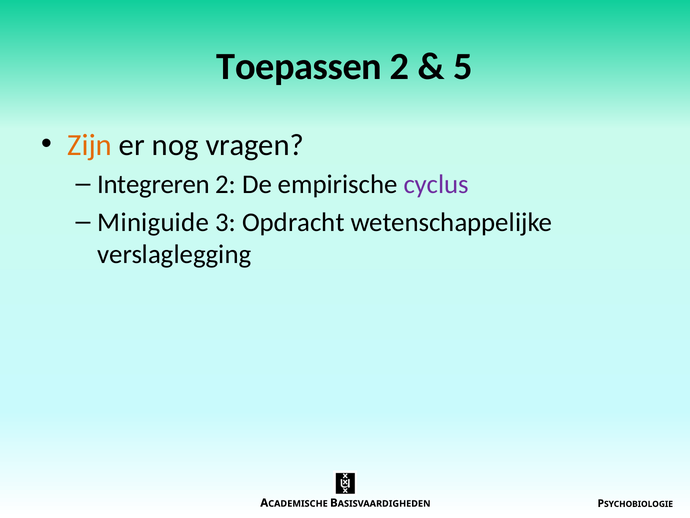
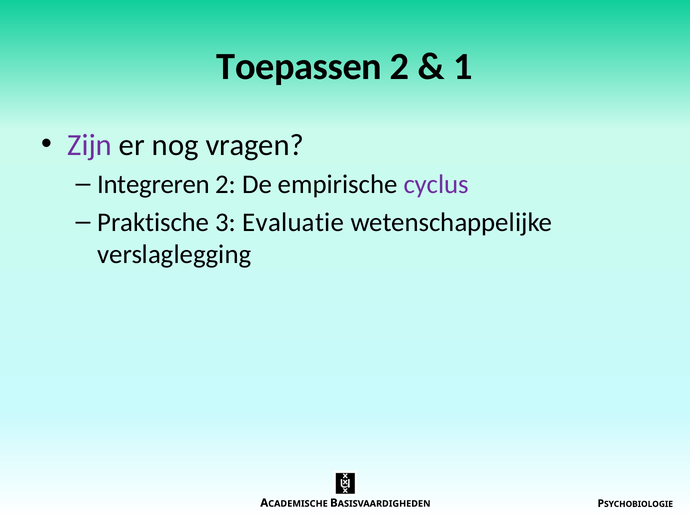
5: 5 -> 1 (463, 67)
Zijn colour: orange -> purple (90, 145)
Miniguide: Miniguide -> Praktische (153, 222)
Opdracht: Opdracht -> Evaluatie (293, 222)
